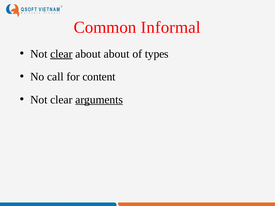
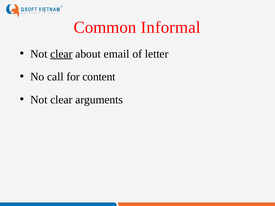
about about: about -> email (117, 54)
types: types -> letter (157, 54)
arguments underline: present -> none (99, 100)
